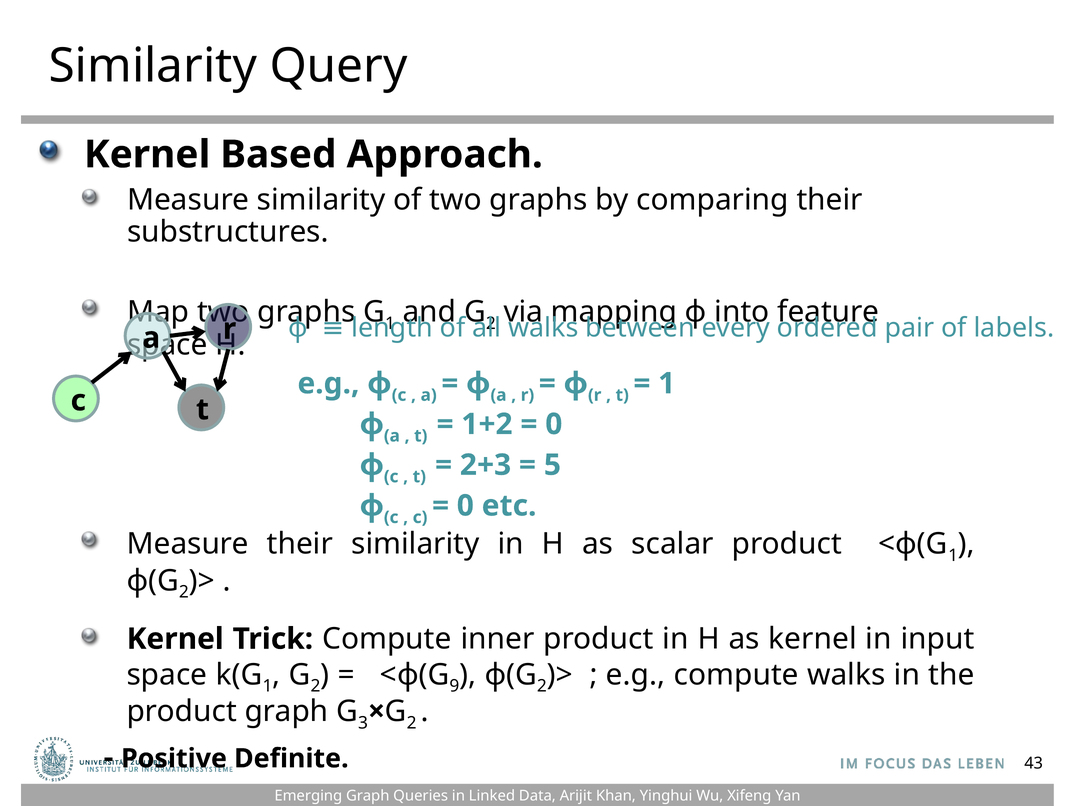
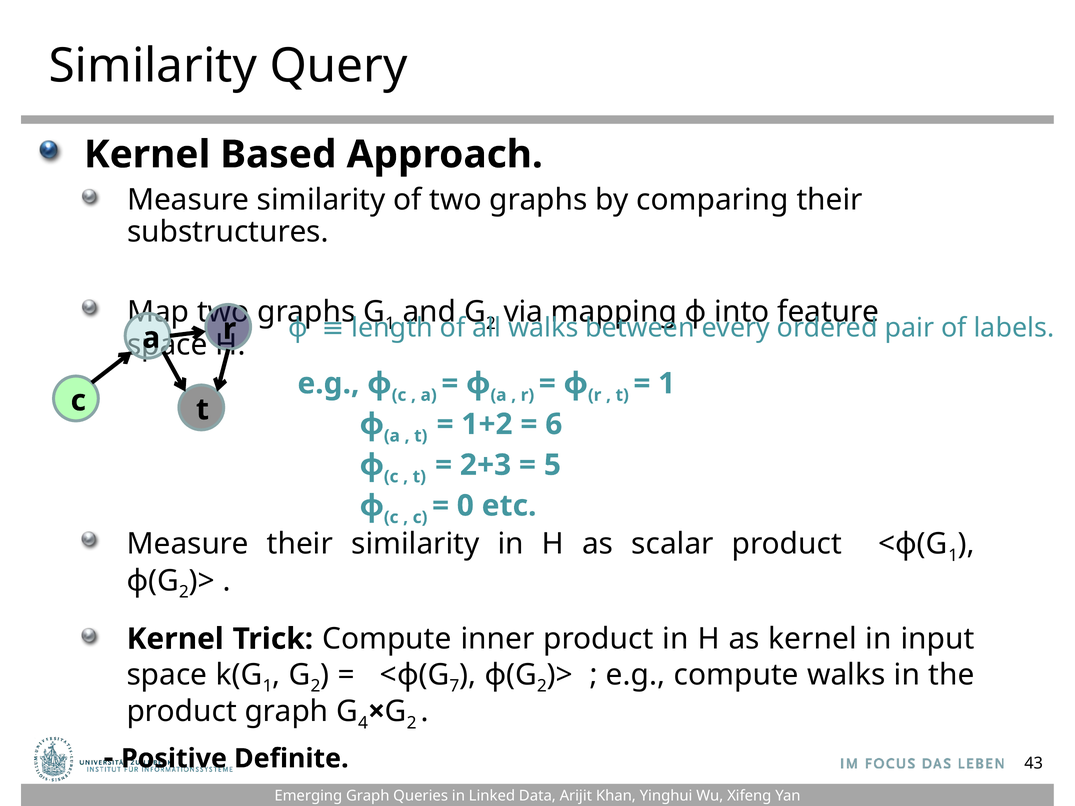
0: 0 -> 6 (554, 424)
9: 9 -> 7 (454, 686)
3: 3 -> 4 (363, 723)
